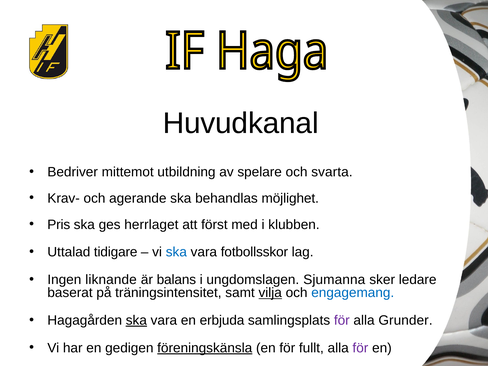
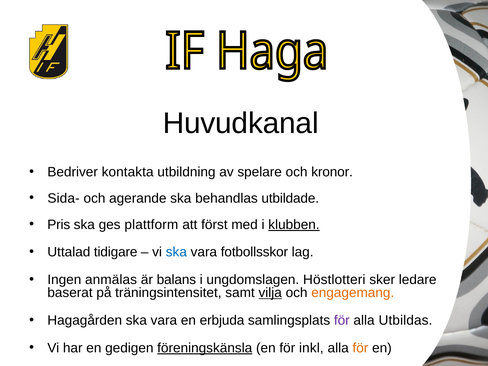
mittemot: mittemot -> kontakta (128, 172)
svarta: svarta -> kronor (332, 172)
Krav-: Krav- -> Sida- (64, 198)
möjlighet: möjlighet -> utbildade (290, 198)
herrlaget: herrlaget -> plattform (151, 225)
klubben underline: none -> present (294, 225)
liknande: liknande -> anmälas (111, 280)
Sjumanna: Sjumanna -> Höstlotteri (334, 280)
engagemang colour: blue -> orange (353, 293)
ska underline: present -> none (136, 320)
Grunder: Grunder -> Utbildas (406, 320)
fullt: fullt -> inkl (311, 348)
för colour: purple -> orange (360, 348)
